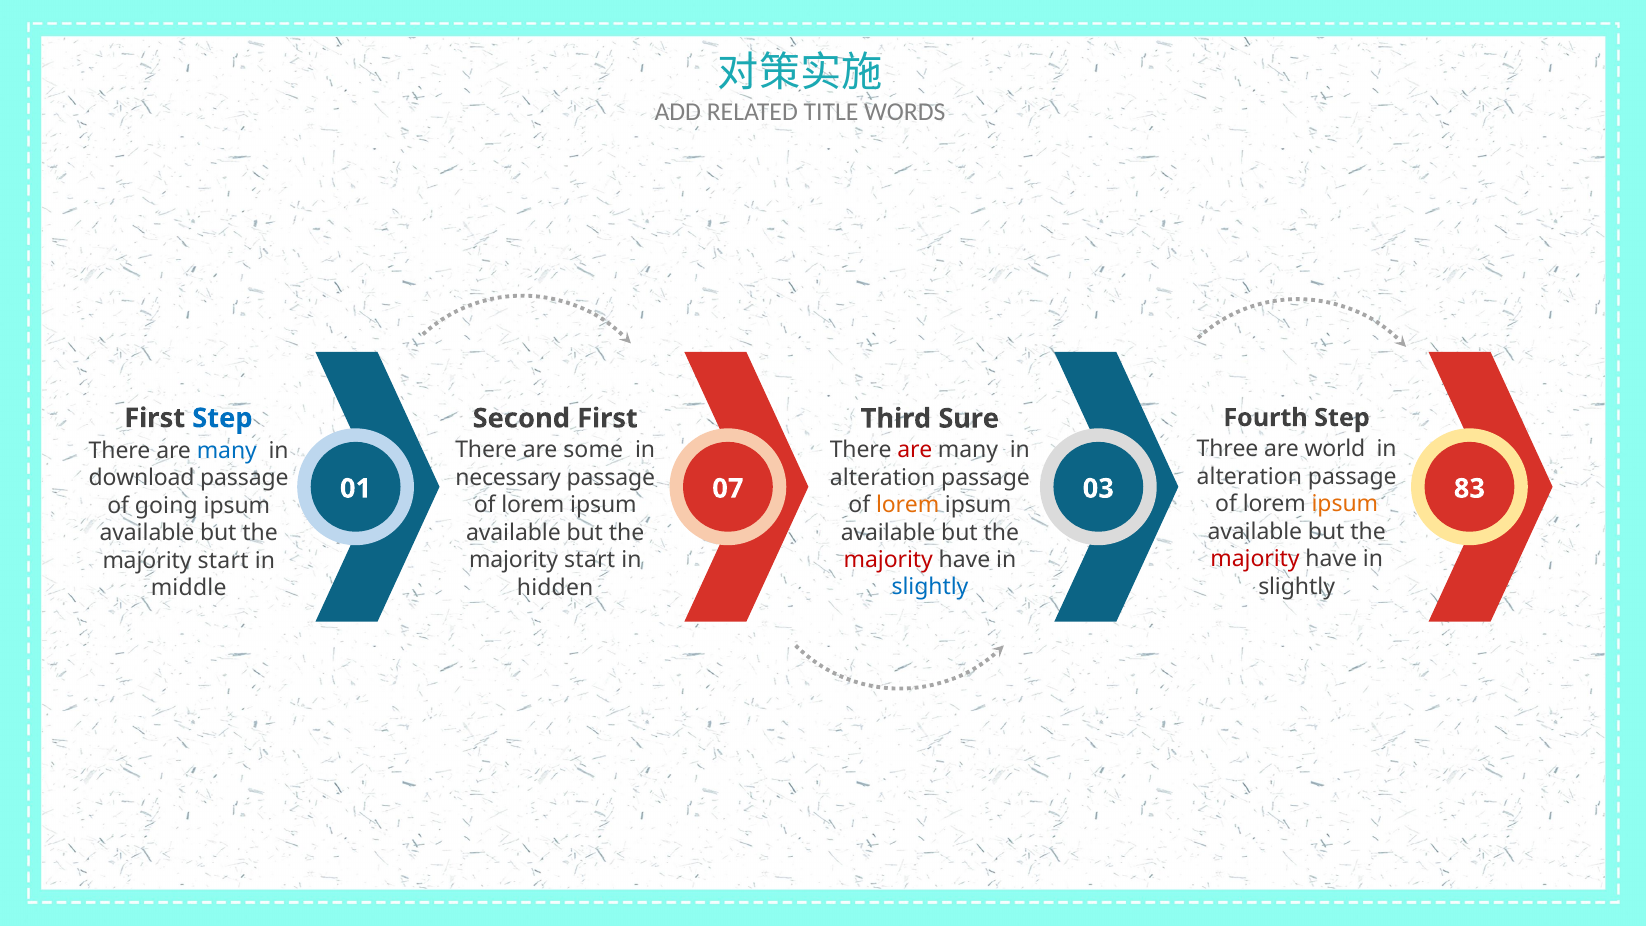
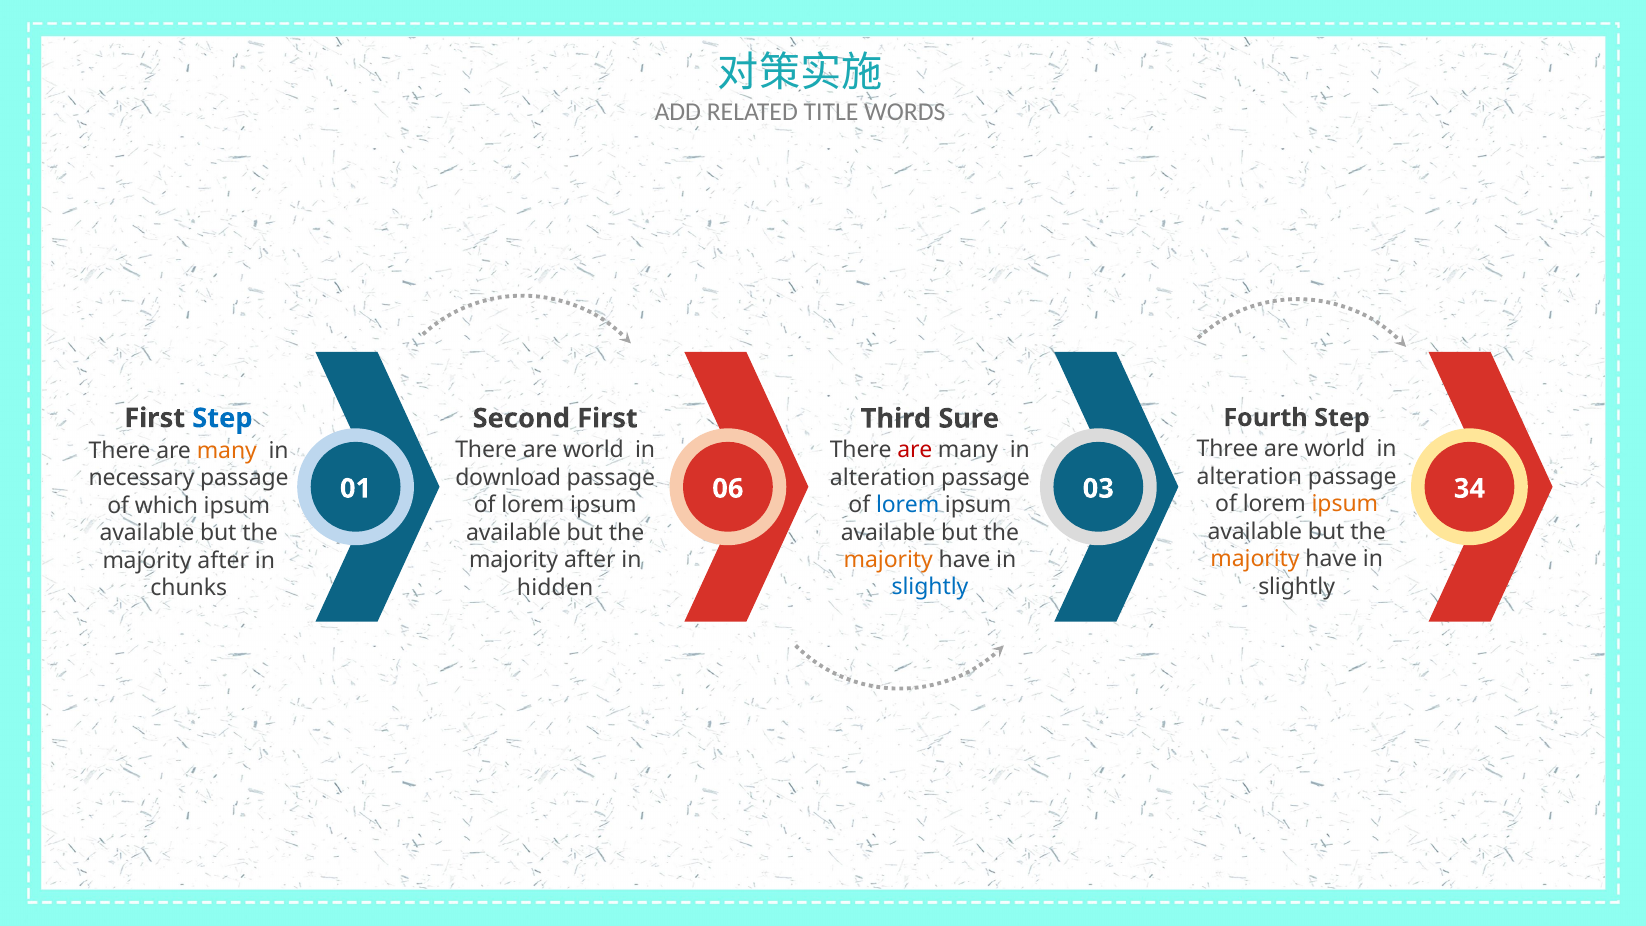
There are some: some -> world (593, 450)
many colour: blue -> orange (227, 451)
necessary: necessary -> download (508, 478)
download: download -> necessary (142, 478)
07: 07 -> 06 (728, 489)
83: 83 -> 34 (1469, 489)
lorem colour: orange -> blue (908, 505)
going: going -> which (166, 505)
majority colour: red -> orange (1255, 559)
majority colour: red -> orange (888, 560)
start: start -> after (590, 560)
start: start -> after (223, 560)
middle: middle -> chunks (189, 588)
